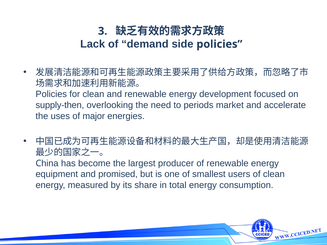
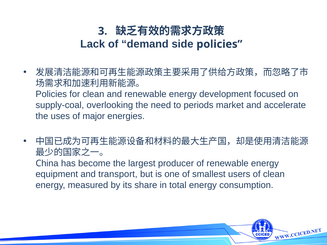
supply-then: supply-then -> supply-coal (60, 105)
promised: promised -> transport (118, 174)
